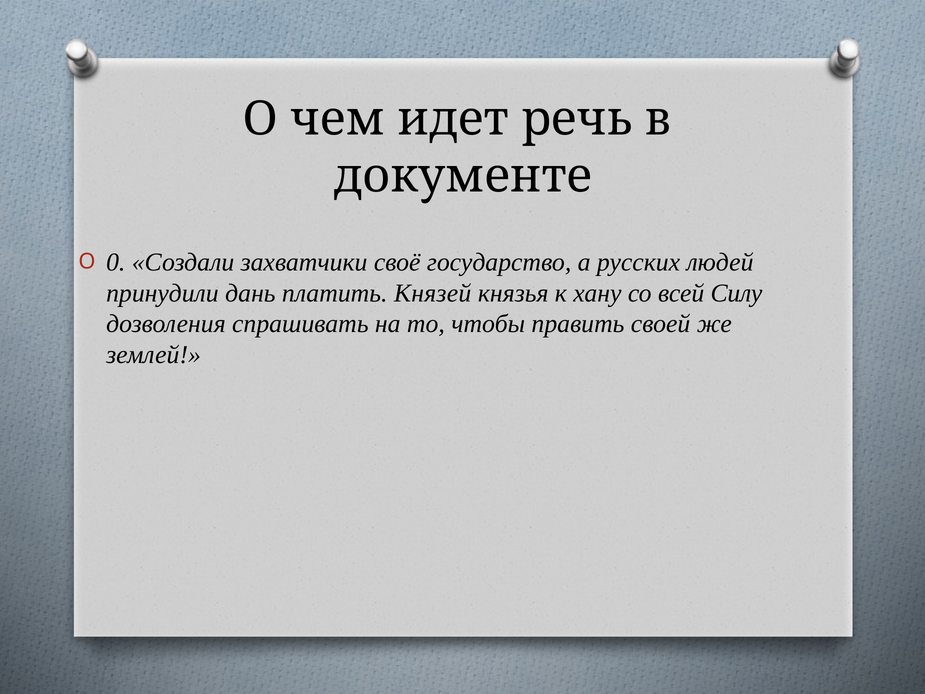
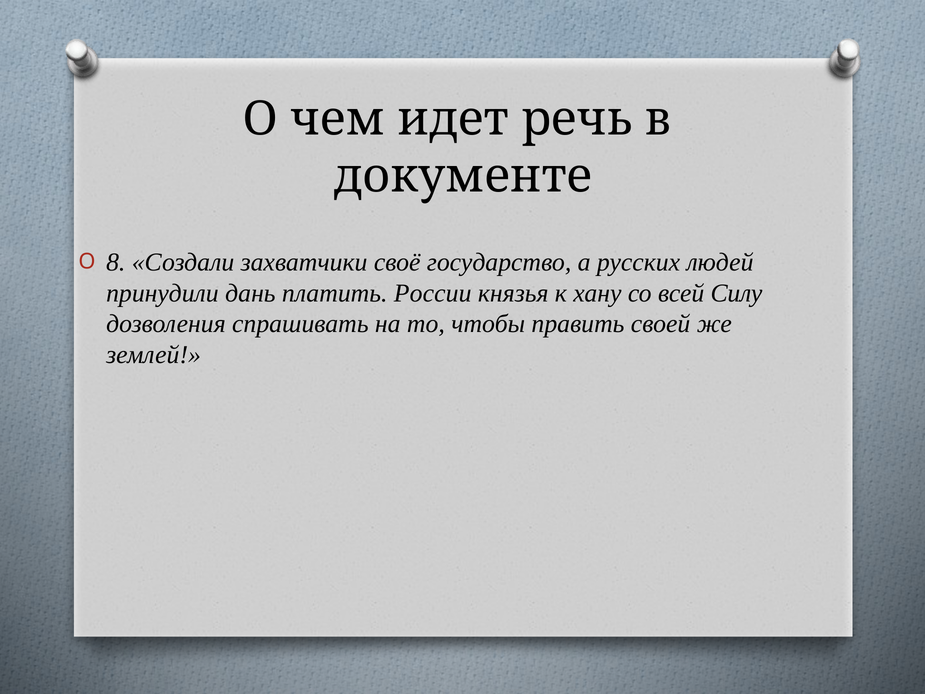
0: 0 -> 8 (116, 262)
Князей: Князей -> России (433, 293)
